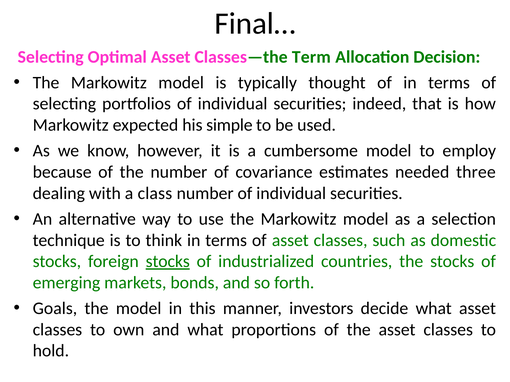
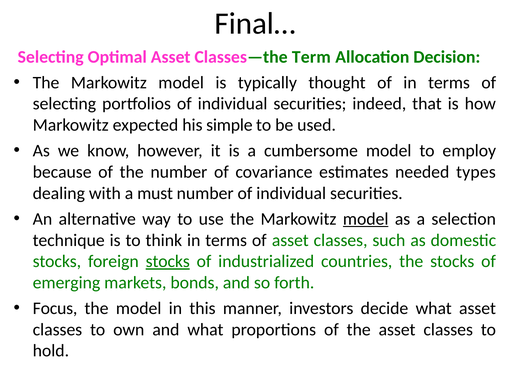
three: three -> types (476, 172)
class: class -> must (155, 193)
model underline: none -> present (366, 219)
Goals: Goals -> Focus (55, 309)
